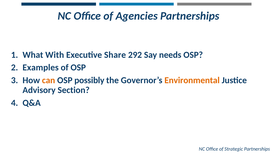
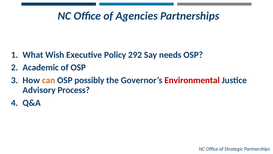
With: With -> Wish (55, 55)
Share: Share -> Policy (115, 55)
Examples: Examples -> Academic (41, 67)
Environmental colour: orange -> red (192, 80)
Section: Section -> Process (74, 90)
